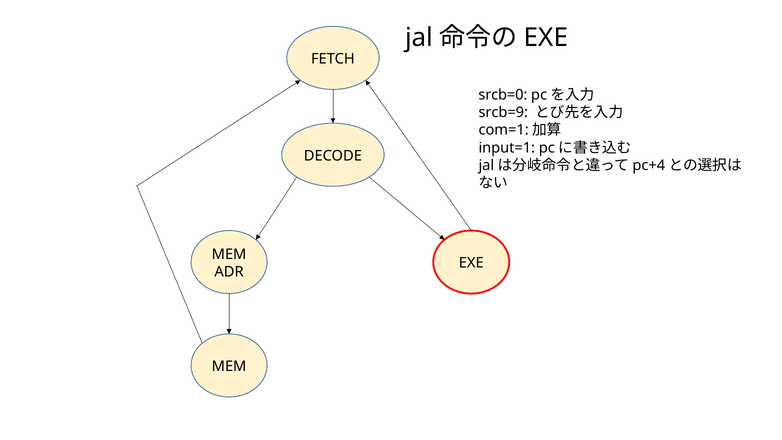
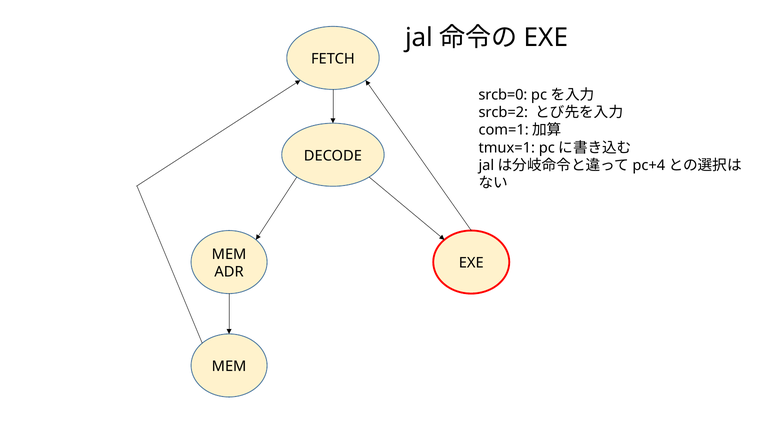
srcb=9: srcb=9 -> srcb=2 (503, 113)
input=1: input=1 -> tmux=1 (507, 148)
